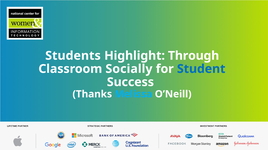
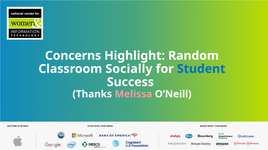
Students: Students -> Concerns (73, 56)
Through: Through -> Random (194, 56)
Melissa colour: light blue -> pink (133, 95)
